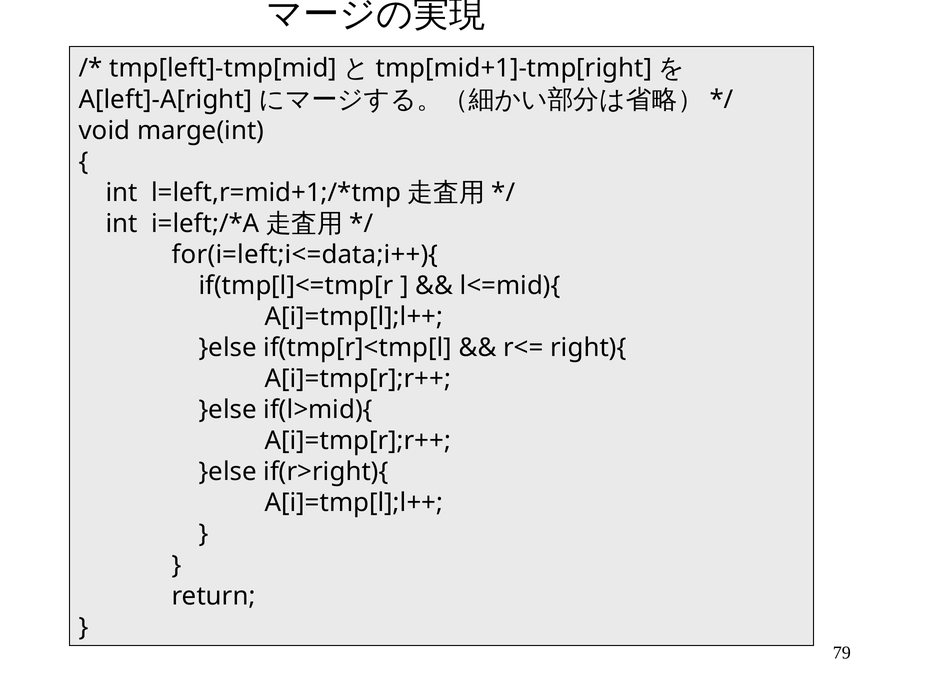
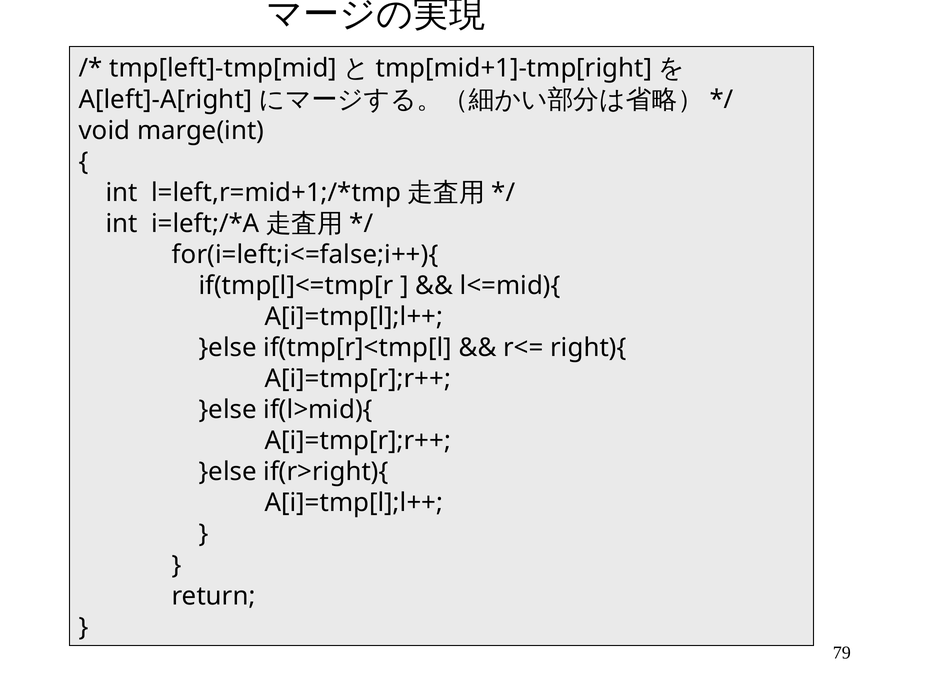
for(i=left;i<=data;i++){: for(i=left;i<=data;i++){ -> for(i=left;i<=false;i++){ (305, 254)
